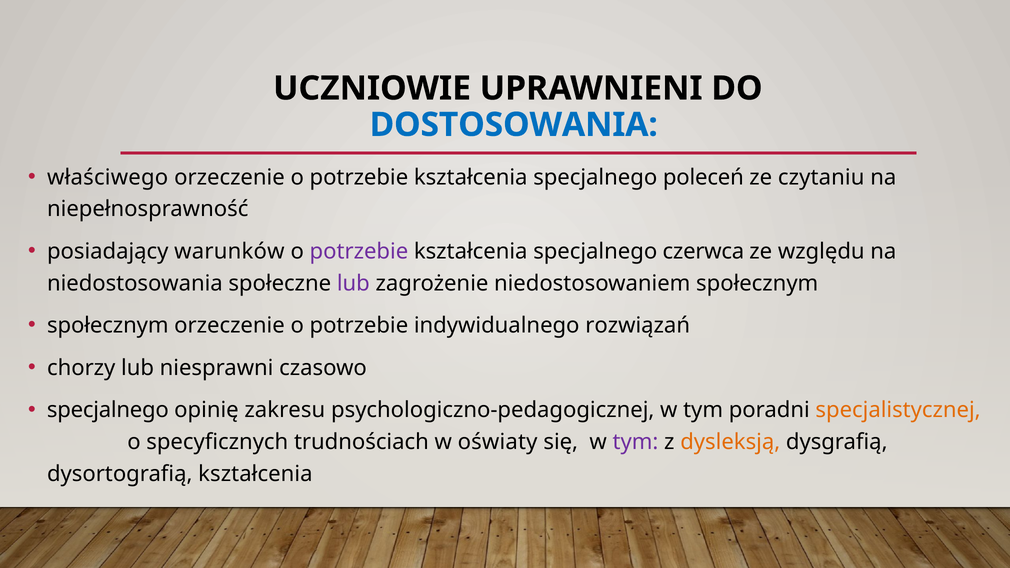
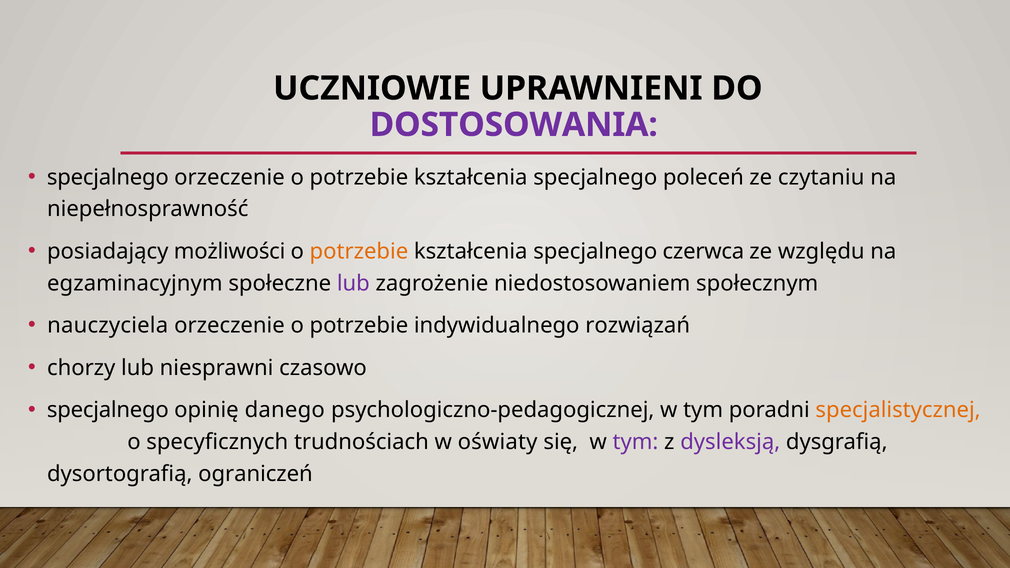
DOSTOSOWANIA colour: blue -> purple (514, 125)
właściwego: właściwego -> specjalnego (108, 177)
warunków: warunków -> możliwości (230, 252)
potrzebie colour: purple -> orange (359, 252)
niedostosowania: niedostosowania -> egzaminacyjnym (135, 283)
społecznym: społecznym -> nauczyciela (108, 326)
zakresu: zakresu -> danego (285, 410)
dysleksją colour: orange -> purple (730, 442)
dysortografią kształcenia: kształcenia -> ograniczeń (255, 474)
